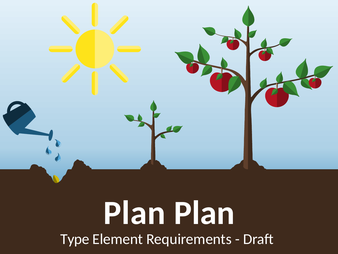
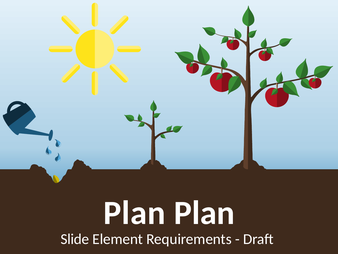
Type: Type -> Slide (75, 239)
